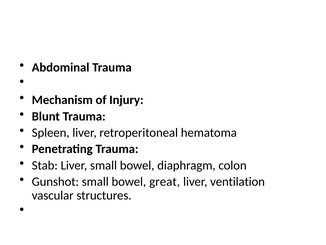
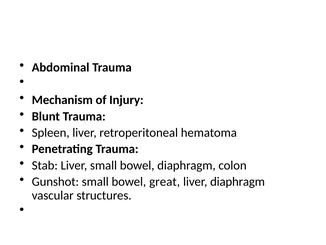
liver ventilation: ventilation -> diaphragm (238, 181)
